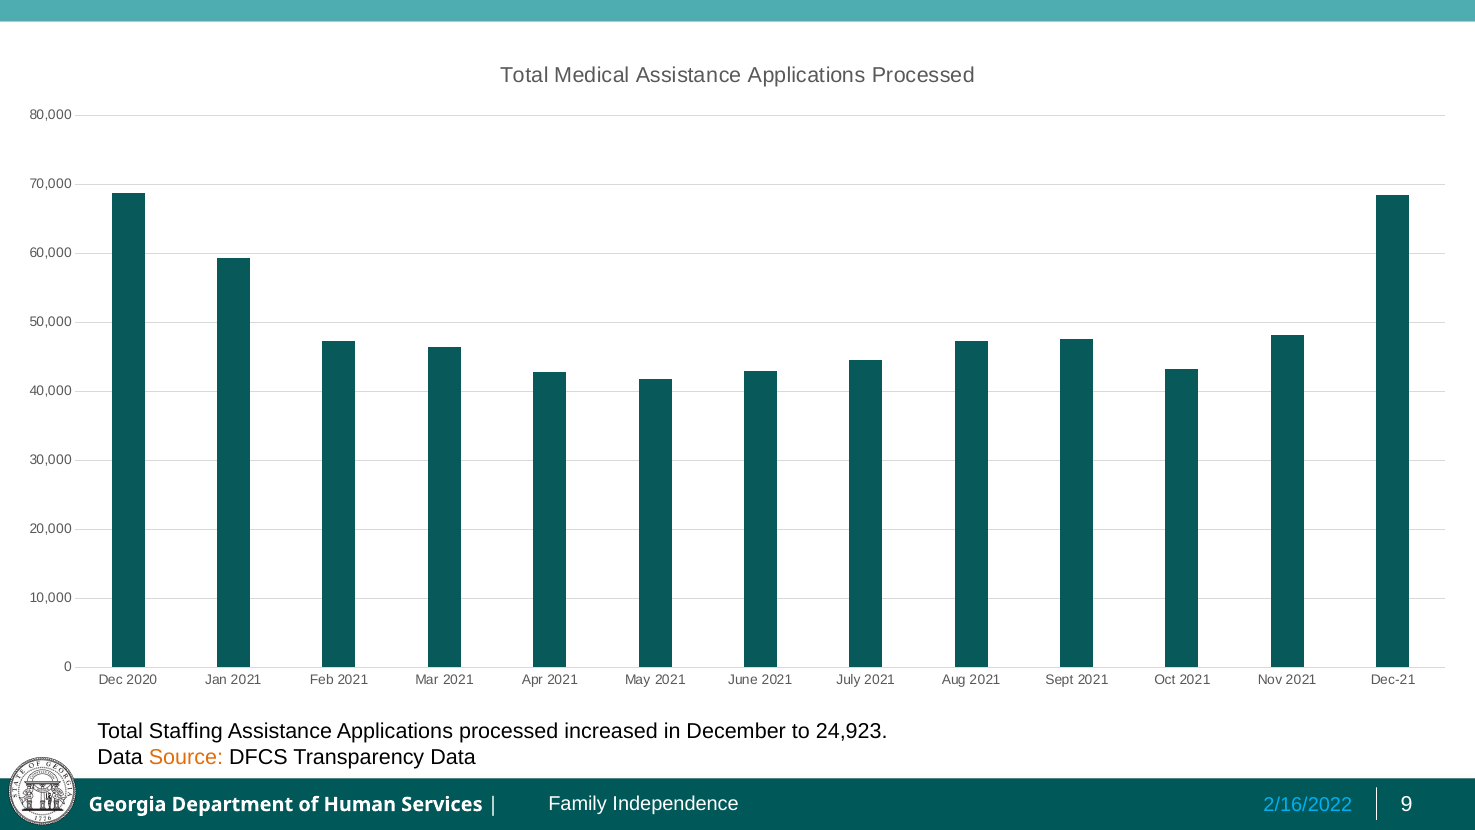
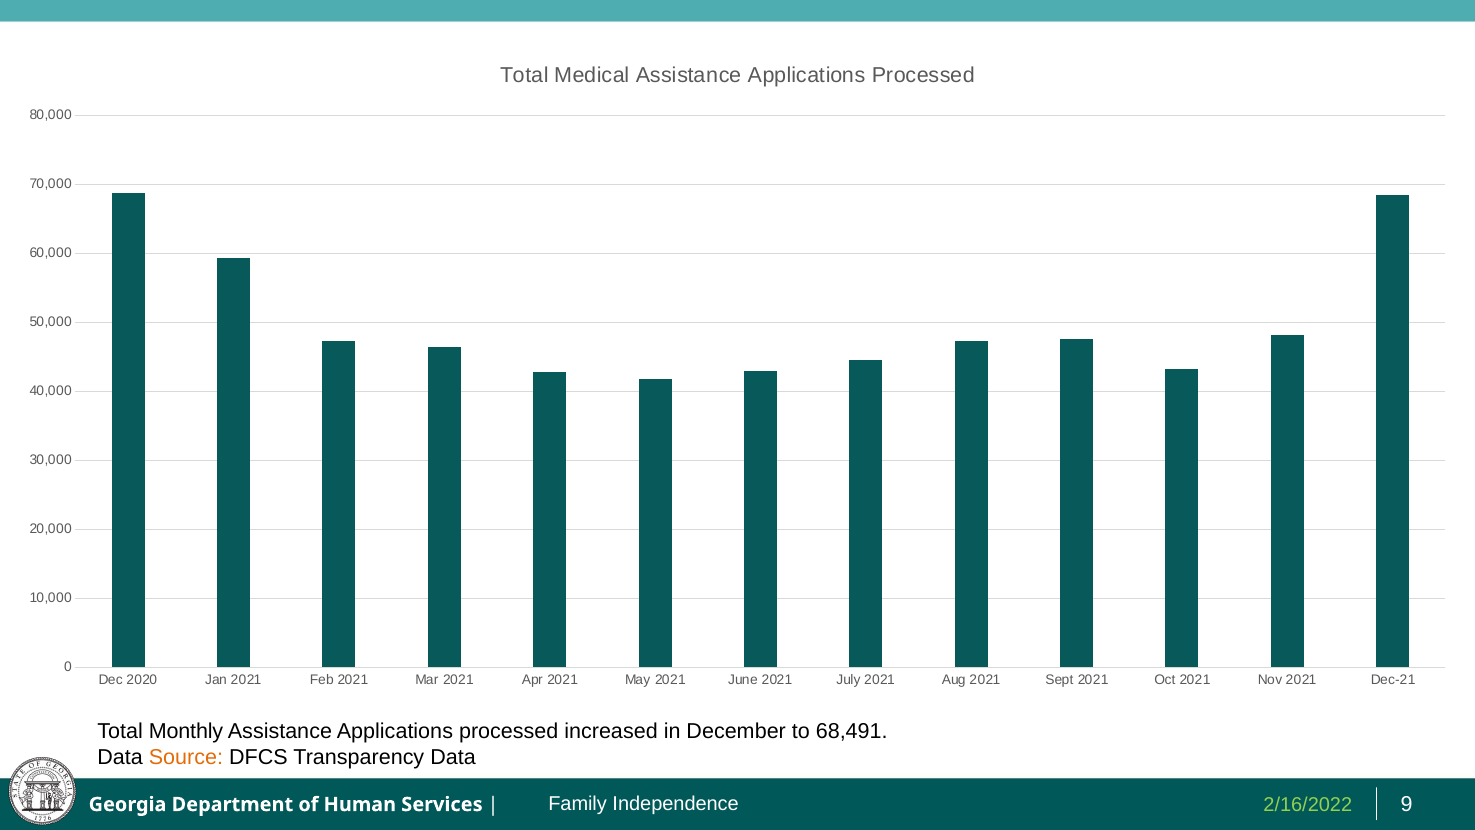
Staffing: Staffing -> Monthly (186, 731)
24,923: 24,923 -> 68,491 (852, 731)
2/16/2022 colour: light blue -> light green (1308, 805)
